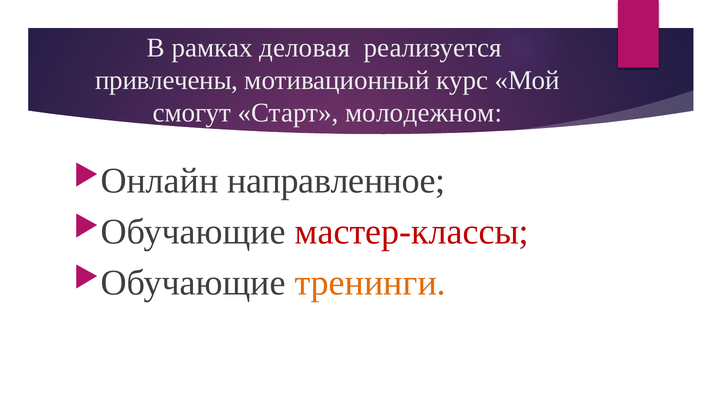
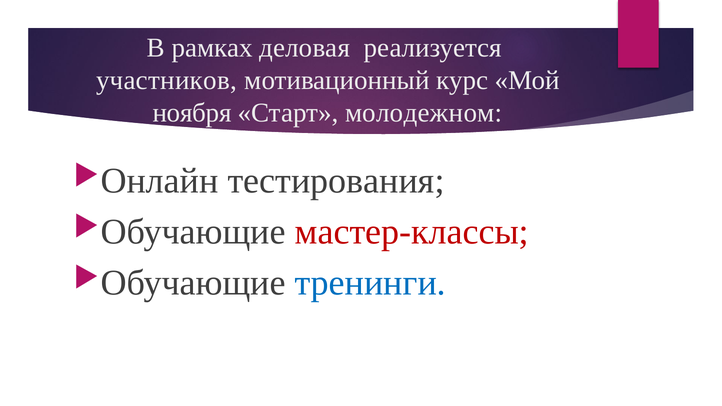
привлечены: привлечены -> участников (166, 80)
смогут: смогут -> ноября (192, 113)
направленное: направленное -> тестирования (336, 181)
тренинги colour: orange -> blue (370, 283)
